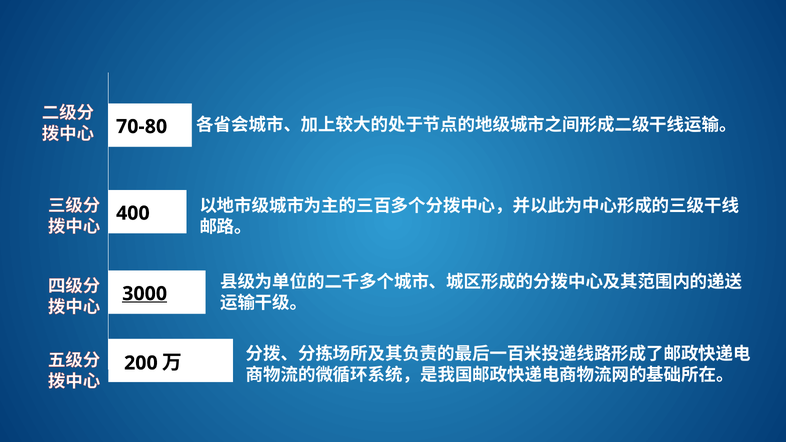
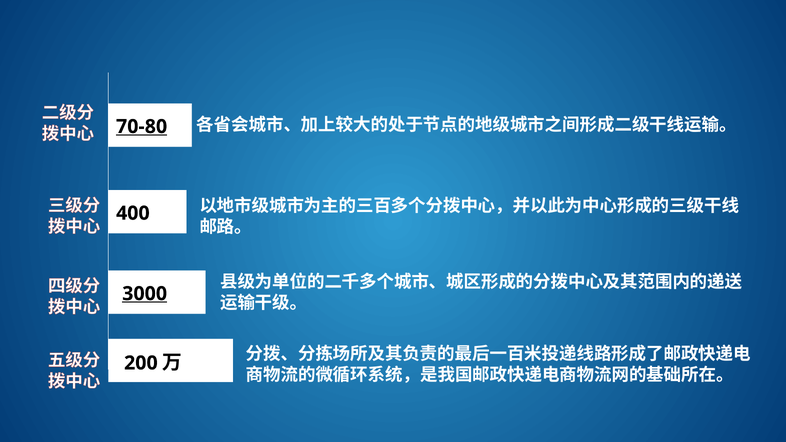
70-80 underline: none -> present (142, 127)
